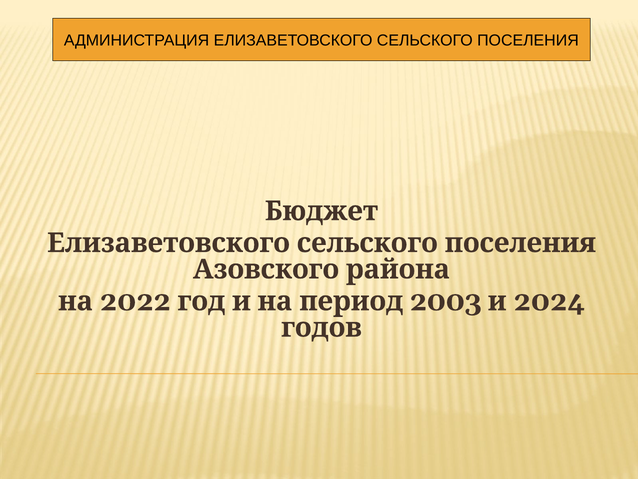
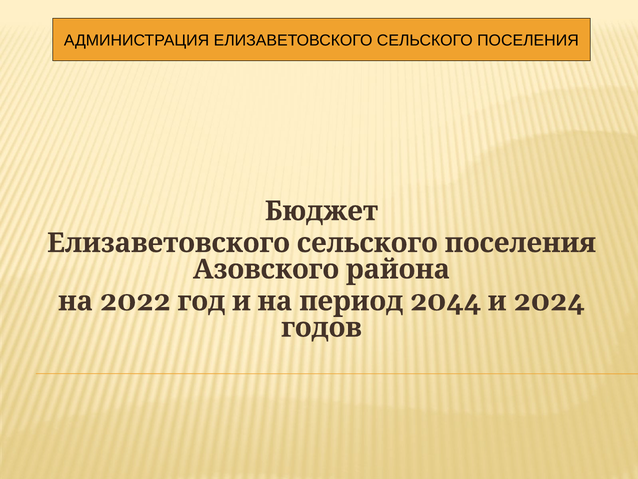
2003: 2003 -> 2044 (446, 301)
